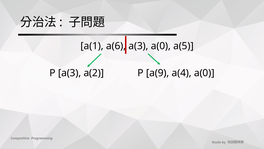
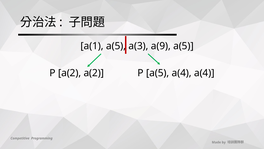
a(1 a(6: a(6 -> a(5 (116, 46)
a(3 a(0: a(0 -> a(9 (161, 46)
P a(3: a(3 -> a(2 (70, 73)
P a(9: a(9 -> a(5 (158, 73)
a(4 a(0: a(0 -> a(4 (204, 73)
